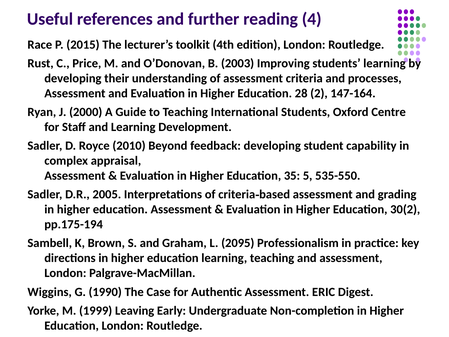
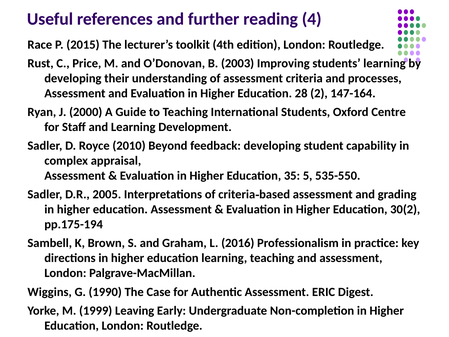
2095: 2095 -> 2016 (238, 243)
